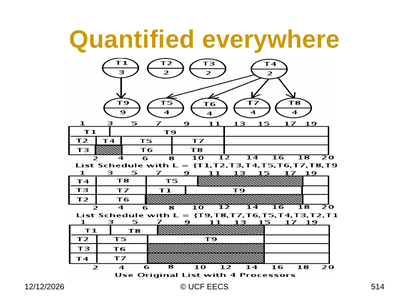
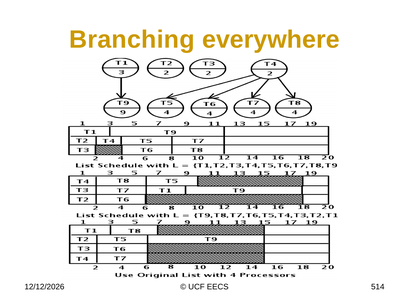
Quantified: Quantified -> Branching (132, 40)
